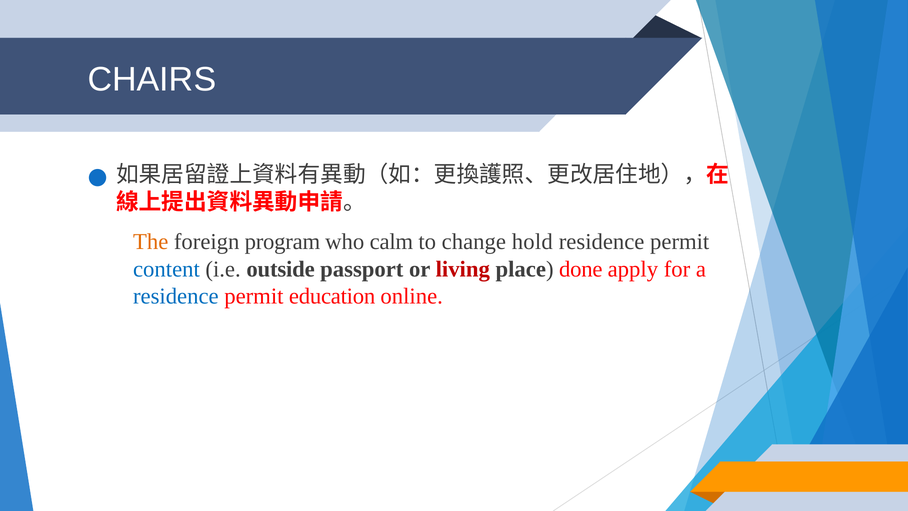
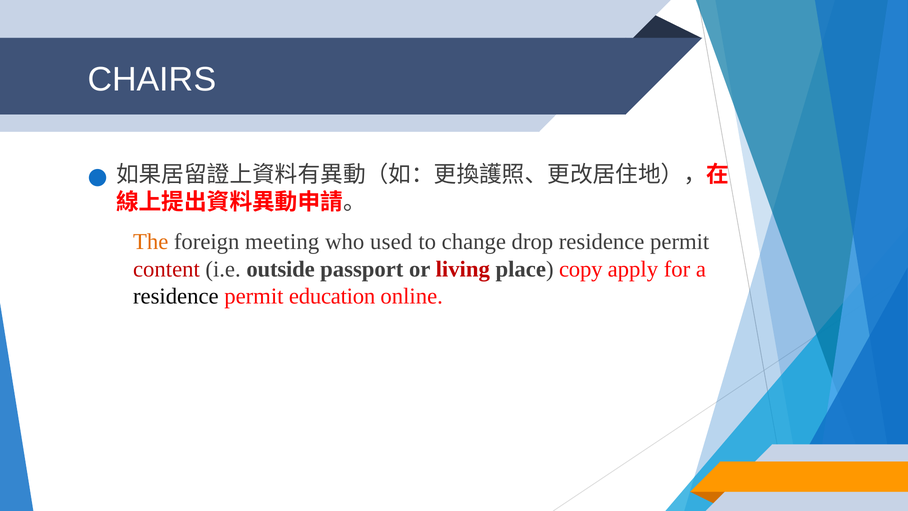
program: program -> meeting (282, 242)
calm: calm -> used (391, 242)
hold: hold -> drop (532, 242)
content colour: blue -> red (166, 269)
done: done -> copy (581, 269)
residence colour: blue -> black (176, 296)
